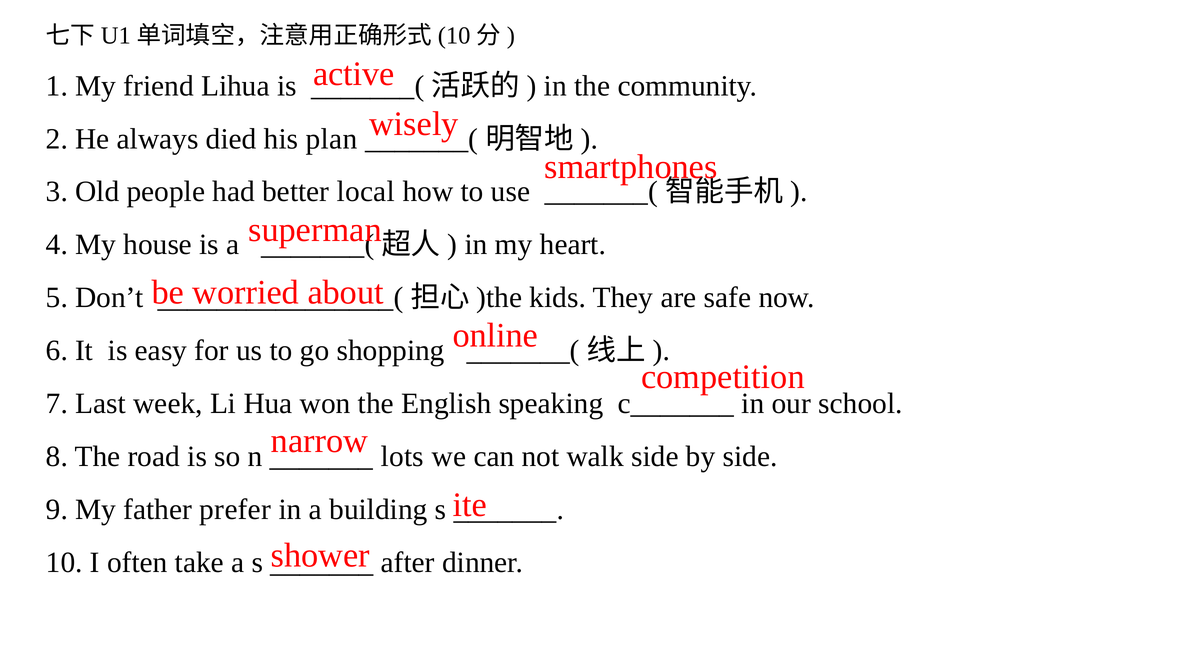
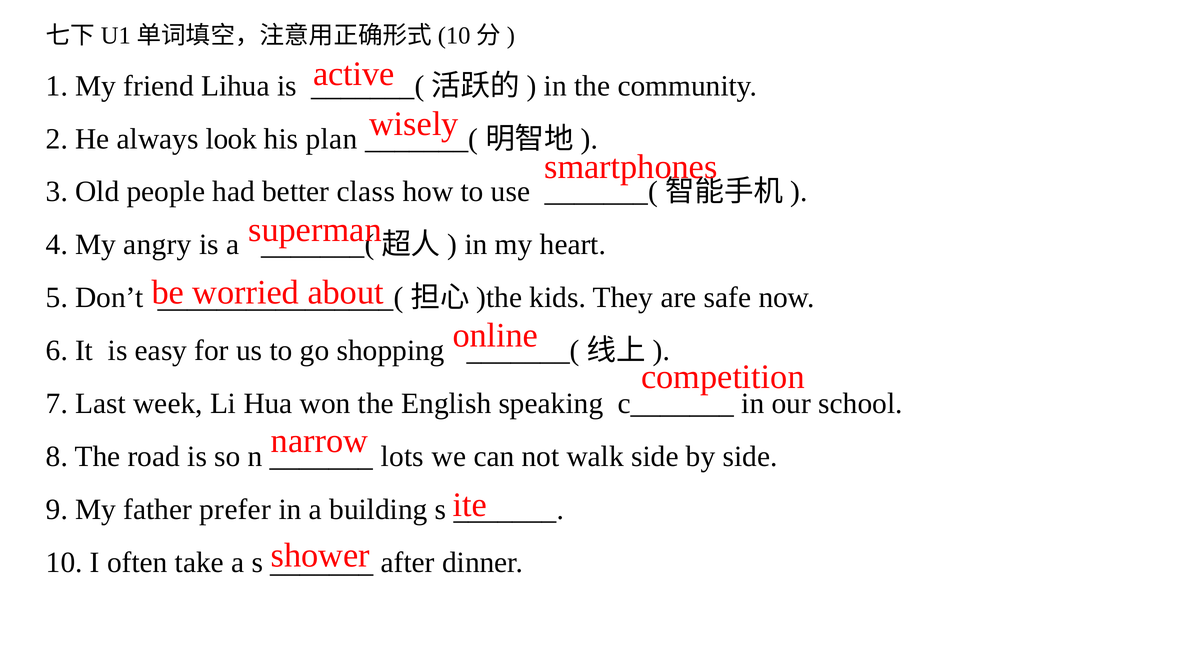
died: died -> look (231, 139)
local: local -> class (366, 192)
house: house -> angry (158, 245)
